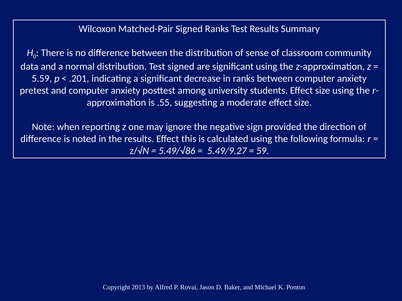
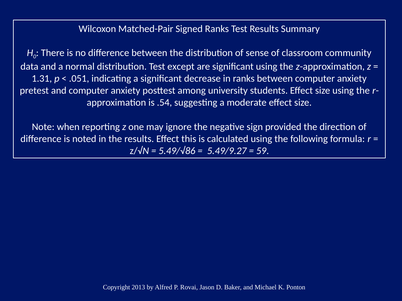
Test signed: signed -> except (181, 67)
5.59: 5.59 -> 1.31 (42, 79)
.201: .201 -> .051 (79, 79)
.55: .55 -> .54 (164, 103)
